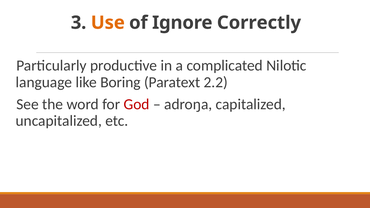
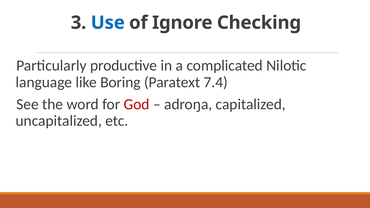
Use colour: orange -> blue (108, 23)
Correctly: Correctly -> Checking (259, 23)
2.2: 2.2 -> 7.4 (216, 82)
